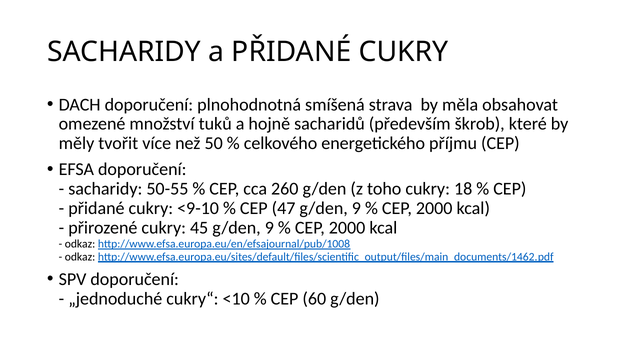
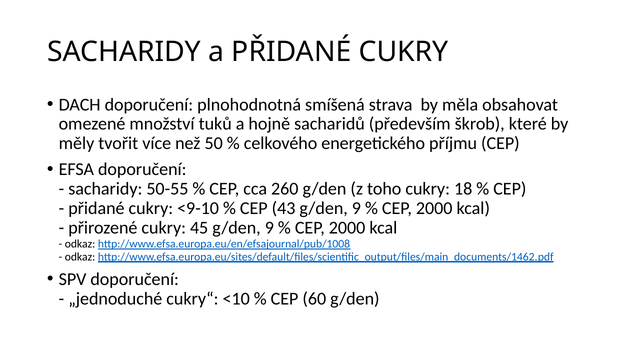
47: 47 -> 43 (284, 208)
